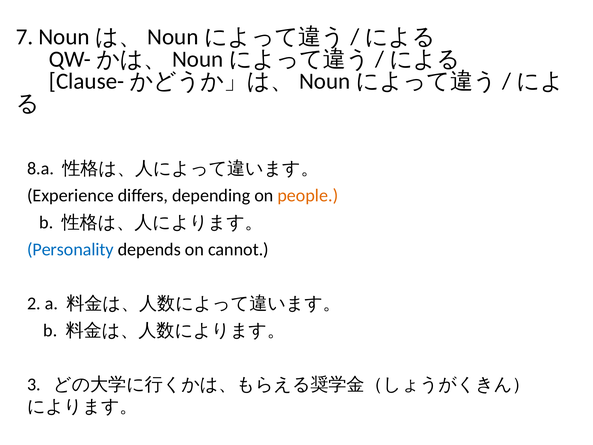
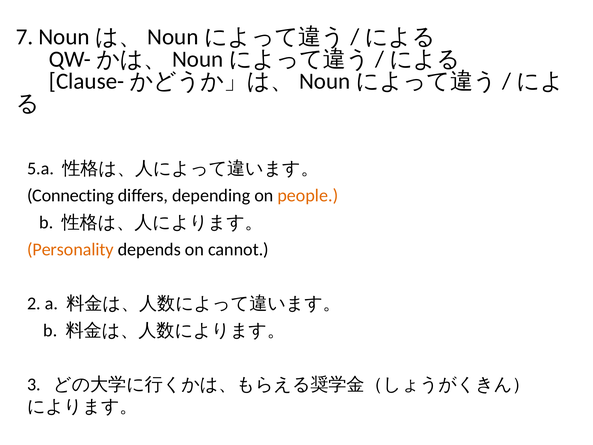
8.a: 8.a -> 5.a (40, 168)
Experience: Experience -> Connecting (70, 195)
Personality colour: blue -> orange (70, 249)
